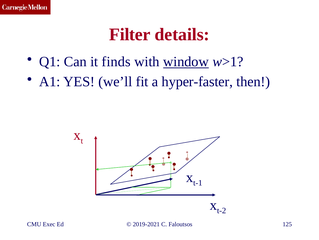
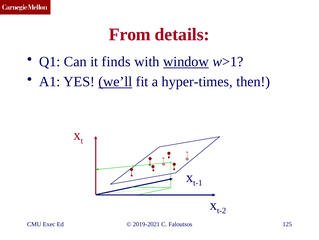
Filter: Filter -> From (130, 34)
we’ll underline: none -> present (115, 81)
hyper-faster: hyper-faster -> hyper-times (197, 81)
